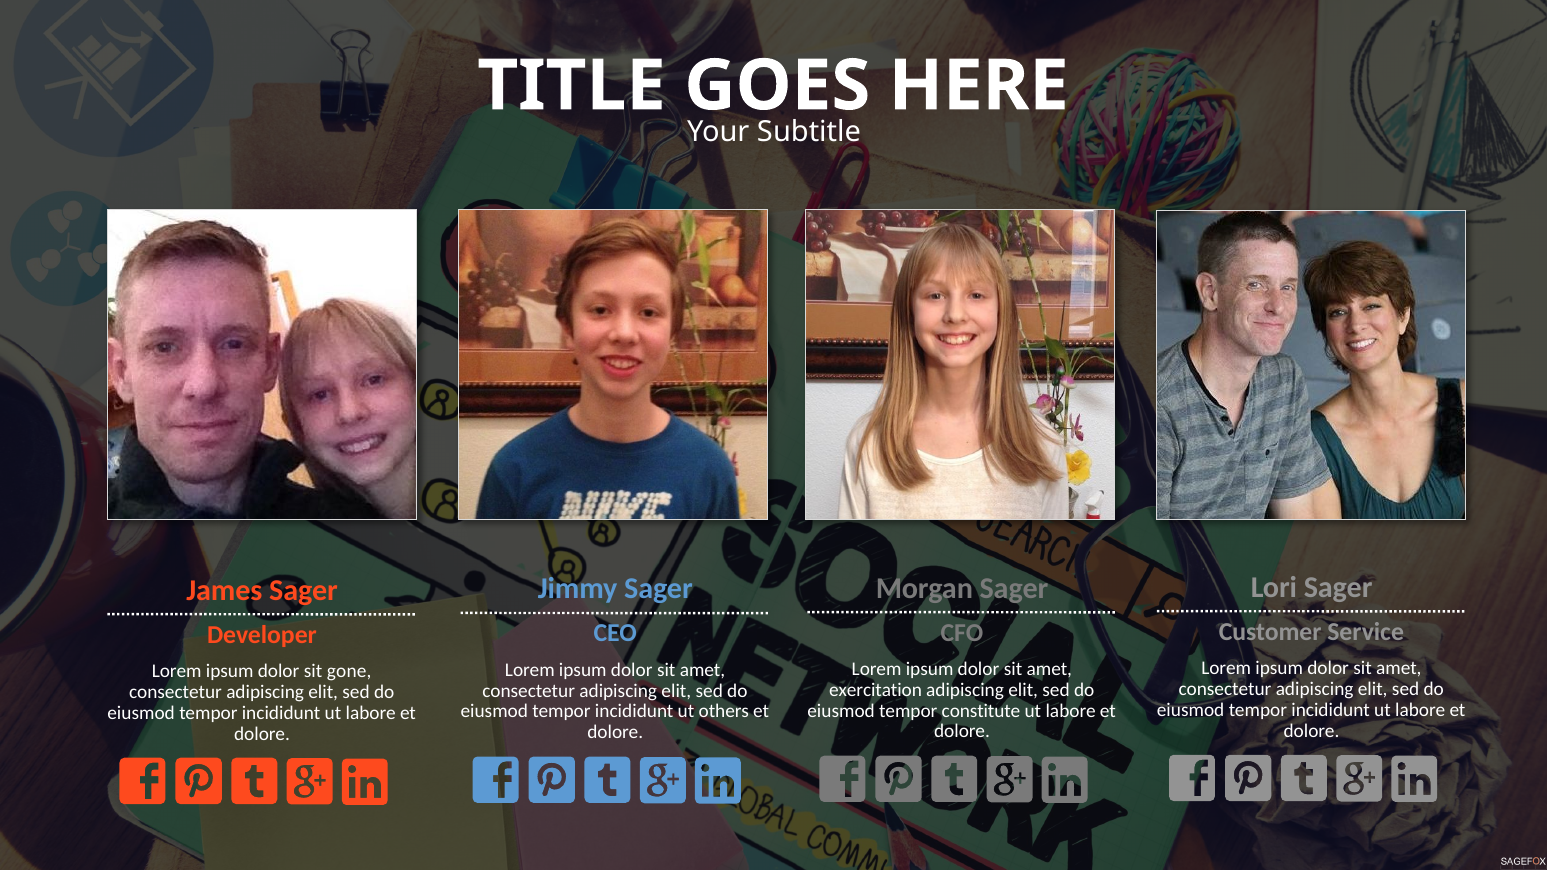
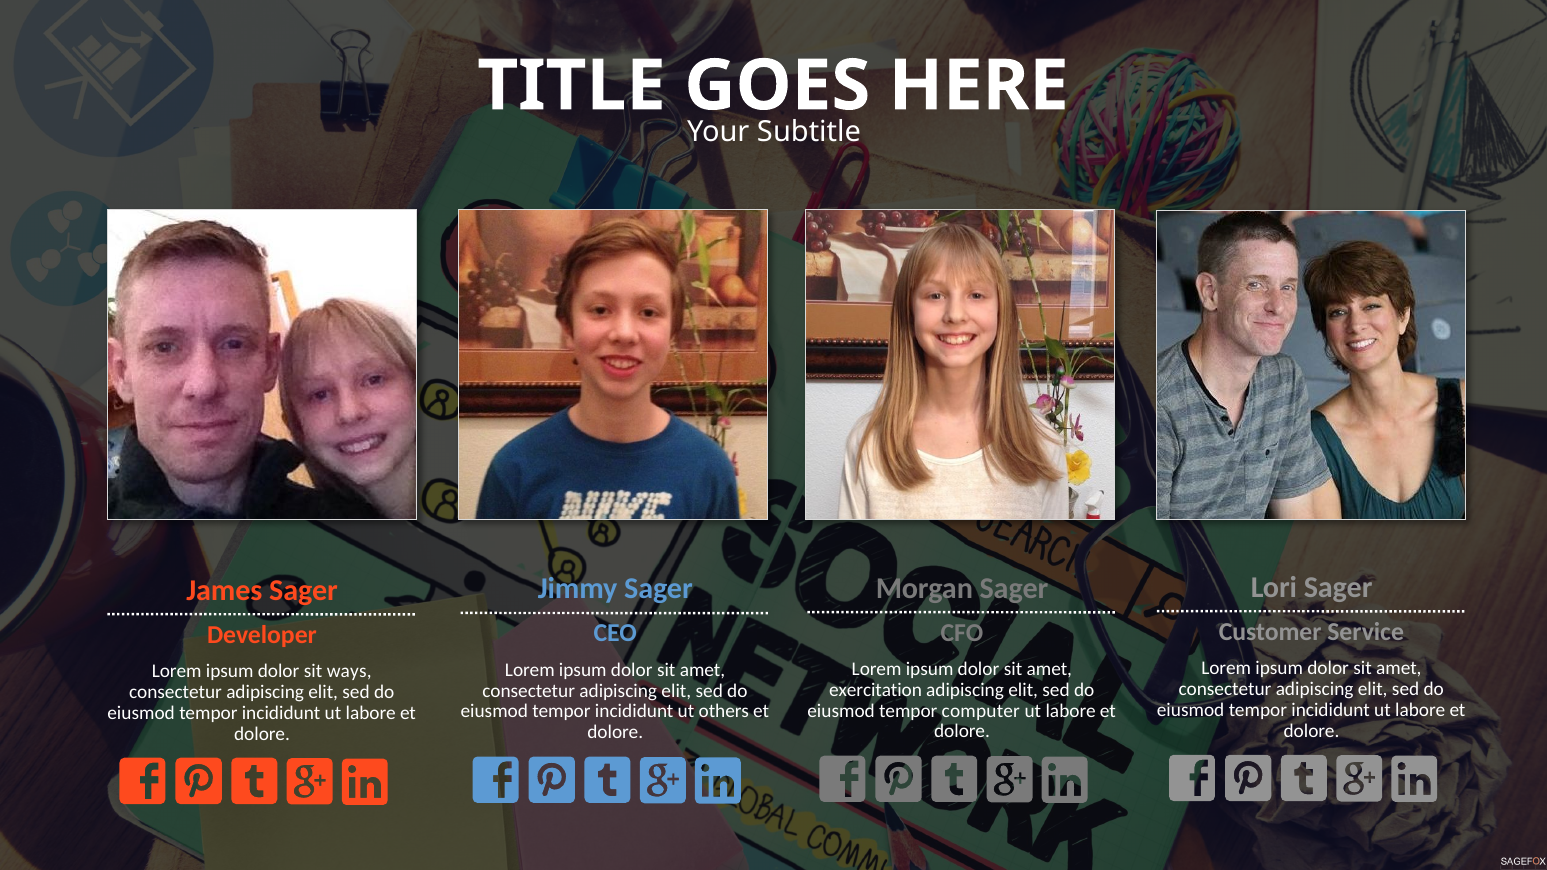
gone: gone -> ways (349, 671)
constitute: constitute -> computer (981, 711)
